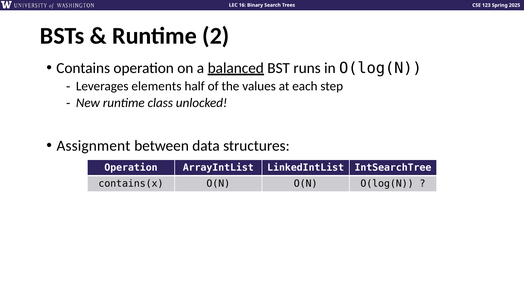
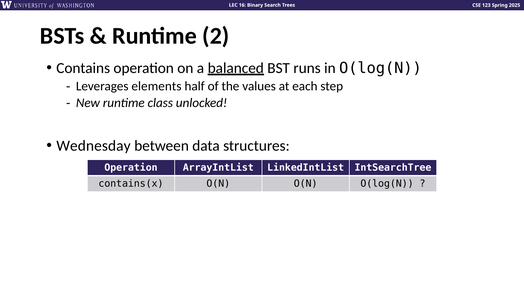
Assignment: Assignment -> Wednesday (93, 146)
